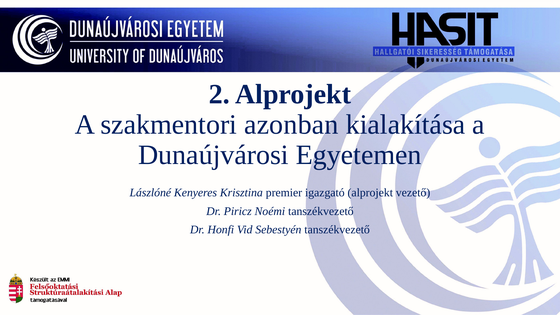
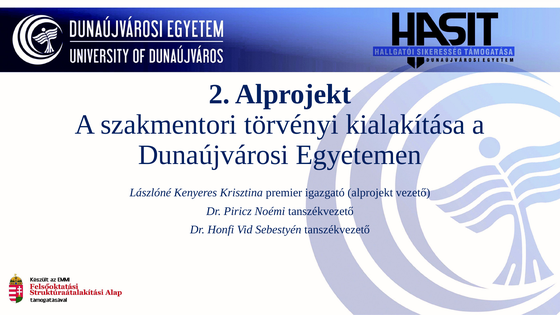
azonban: azonban -> törvényi (291, 125)
